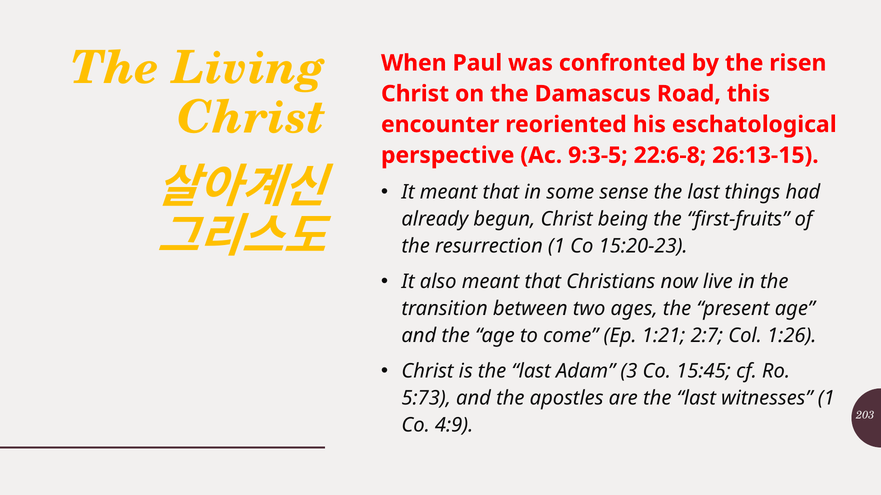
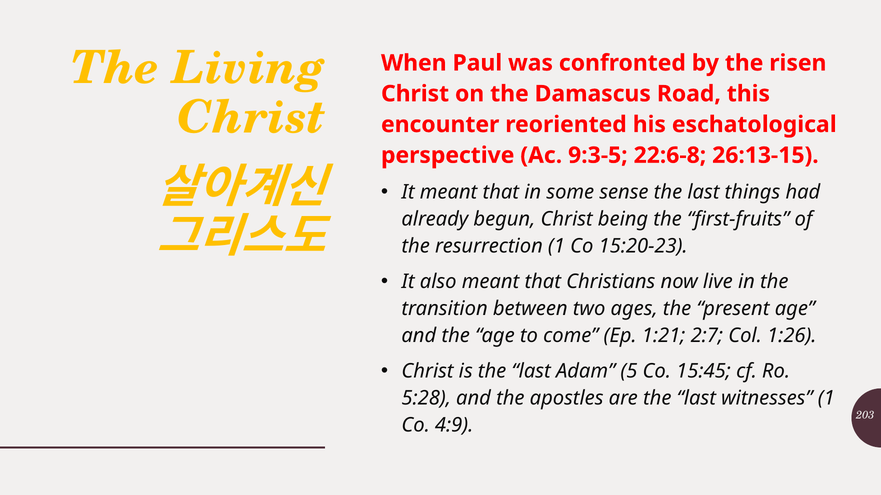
3: 3 -> 5 (629, 371)
5:73: 5:73 -> 5:28 (426, 399)
